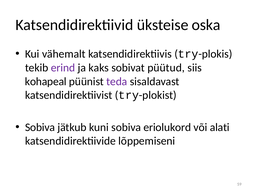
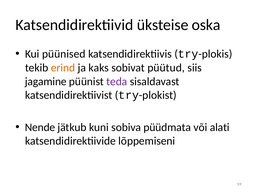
vähemalt: vähemalt -> püünised (64, 54)
erind colour: purple -> orange (63, 68)
kohapeal: kohapeal -> jagamine (46, 81)
Sobiva: Sobiva -> Nende (40, 127)
eriolukord: eriolukord -> püüdmata (167, 127)
